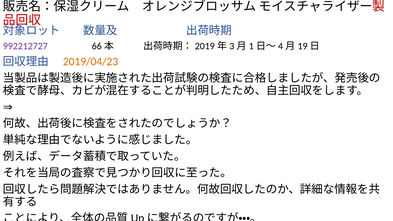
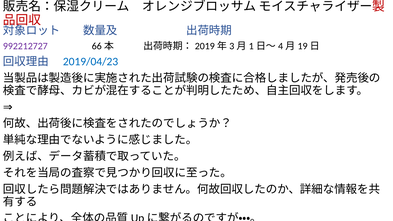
2019/04/23 colour: orange -> blue (91, 62)
